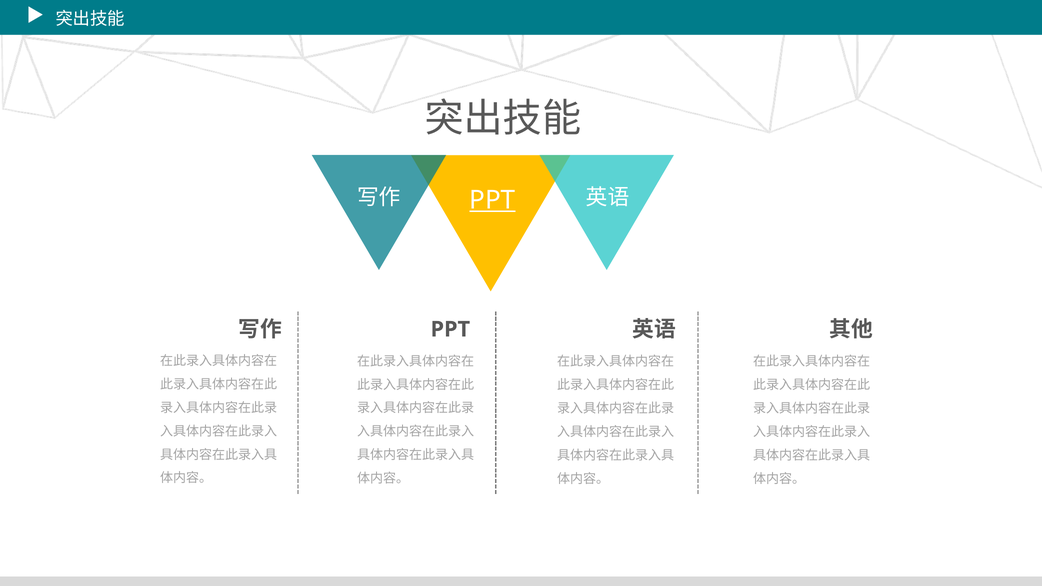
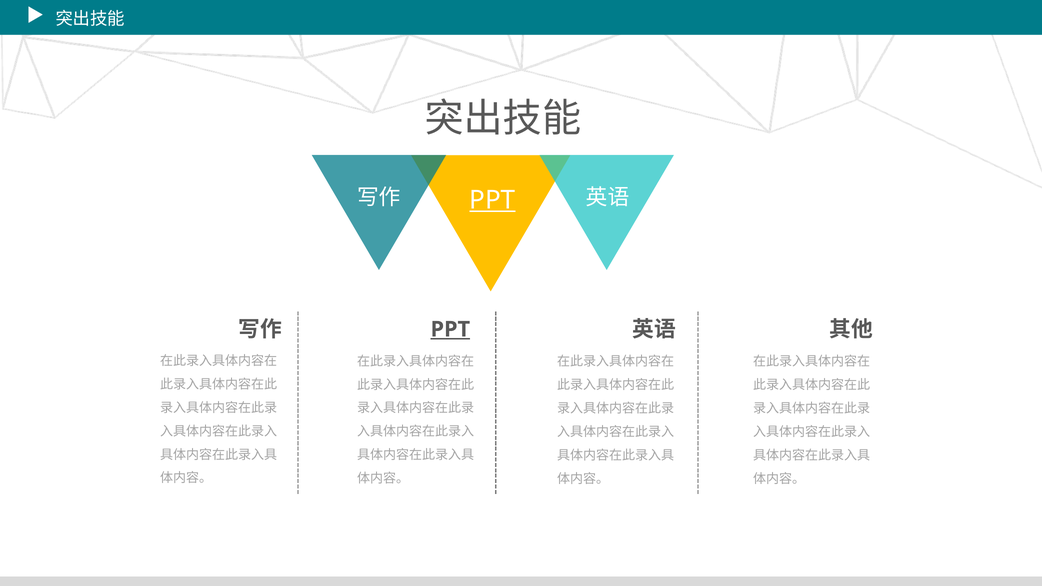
PPT underline: none -> present (450, 330)
